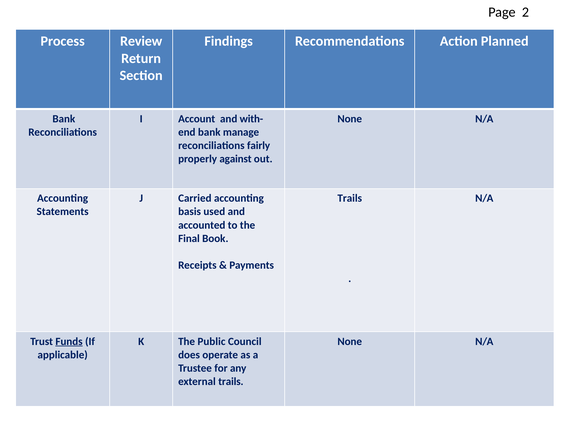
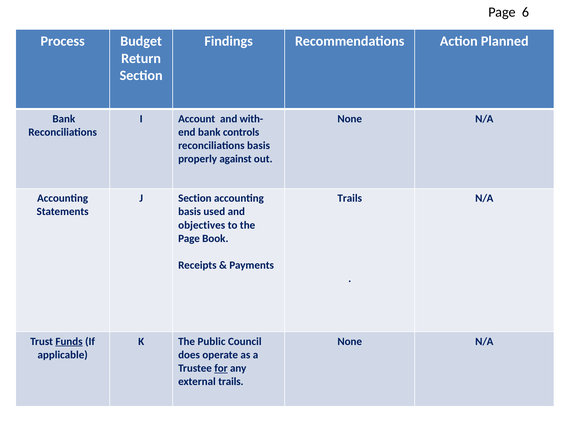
2: 2 -> 6 (525, 12)
Review: Review -> Budget (141, 41)
manage: manage -> controls (241, 132)
reconciliations fairly: fairly -> basis (259, 145)
J Carried: Carried -> Section (195, 198)
accounted: accounted -> objectives (202, 225)
Final: Final -> Page (189, 238)
for underline: none -> present (221, 368)
